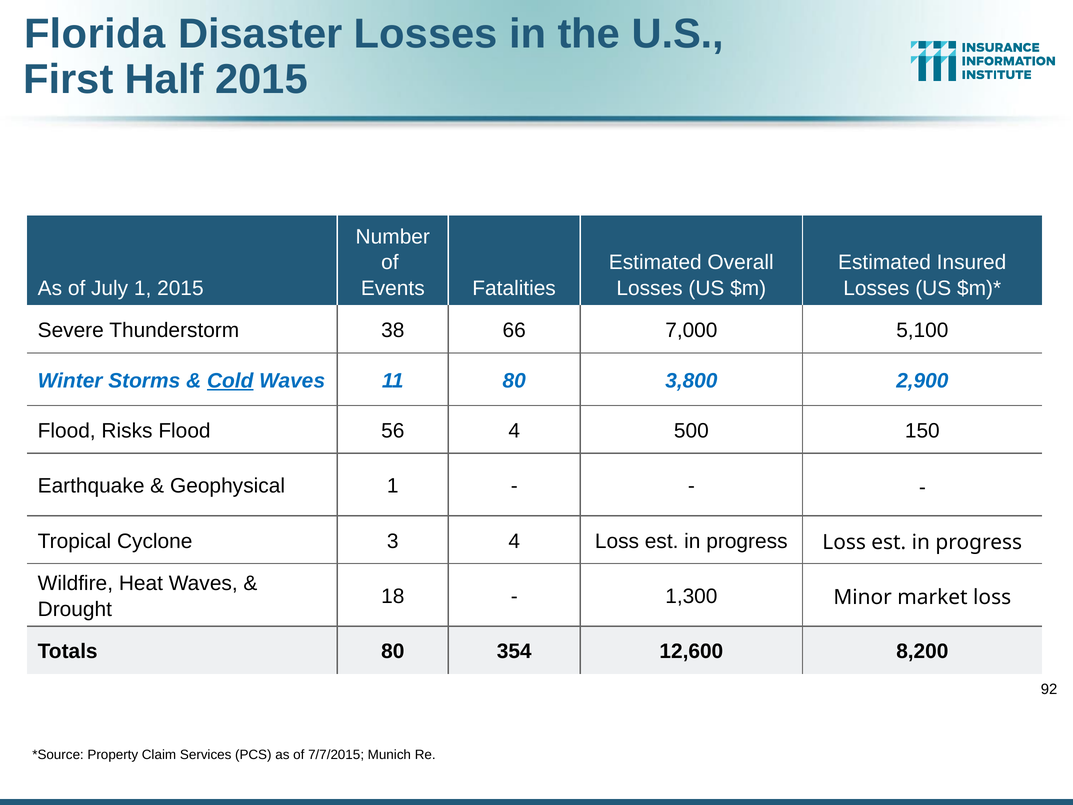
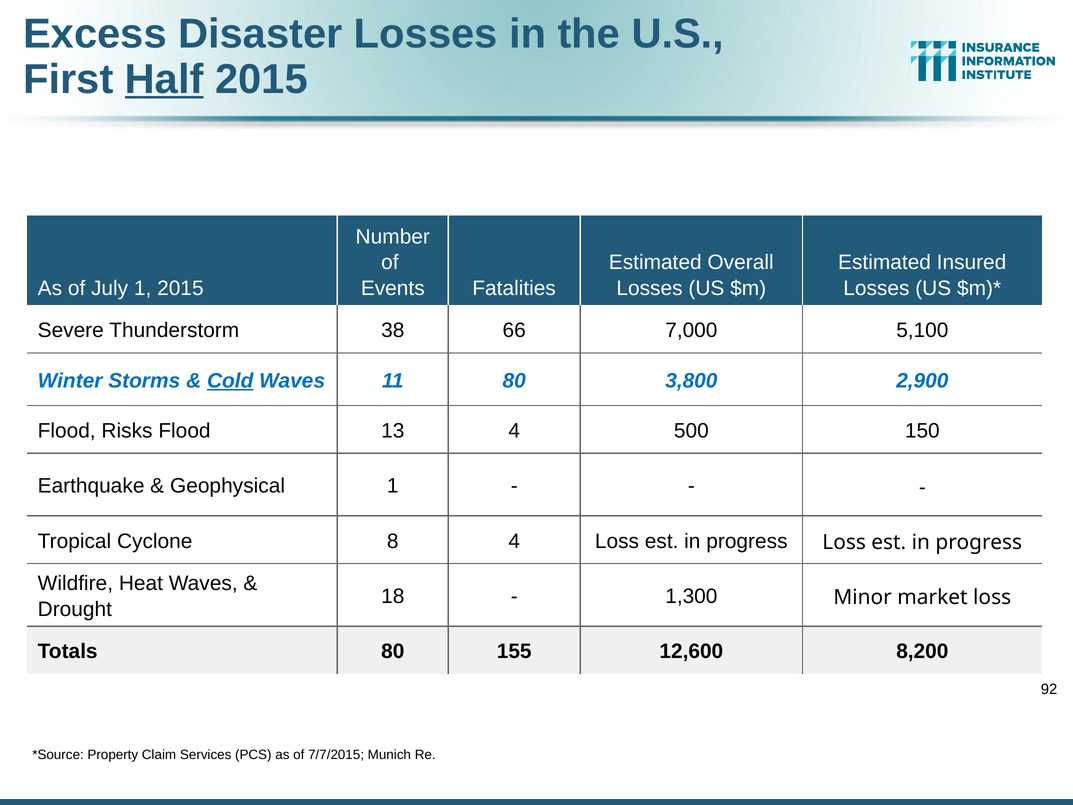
Florida: Florida -> Excess (95, 34)
Half underline: none -> present (164, 79)
56: 56 -> 13 (393, 431)
3: 3 -> 8 (393, 541)
354: 354 -> 155 (514, 651)
